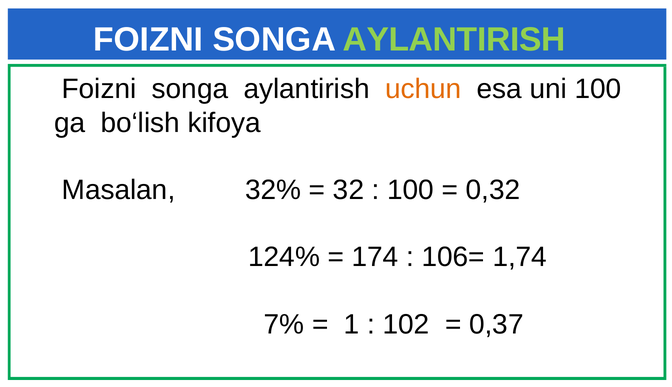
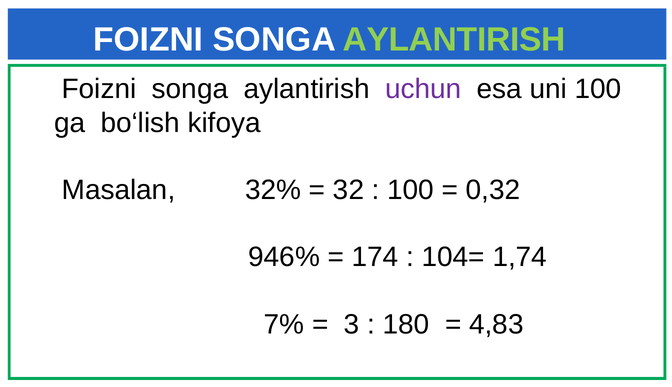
uchun colour: orange -> purple (423, 89)
124%: 124% -> 946% (284, 257)
106=: 106= -> 104= (453, 257)
1: 1 -> 3 (352, 325)
102: 102 -> 180 (406, 325)
0,37: 0,37 -> 4,83 (496, 325)
